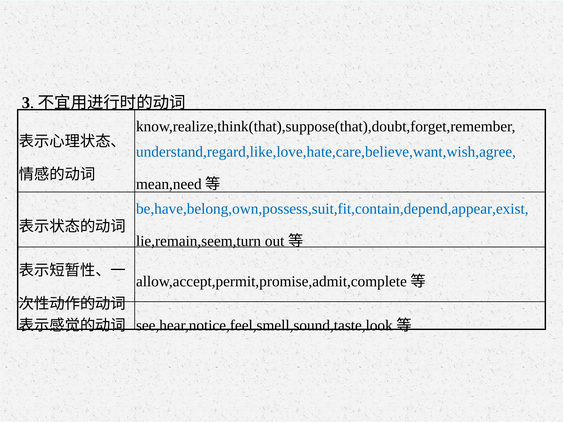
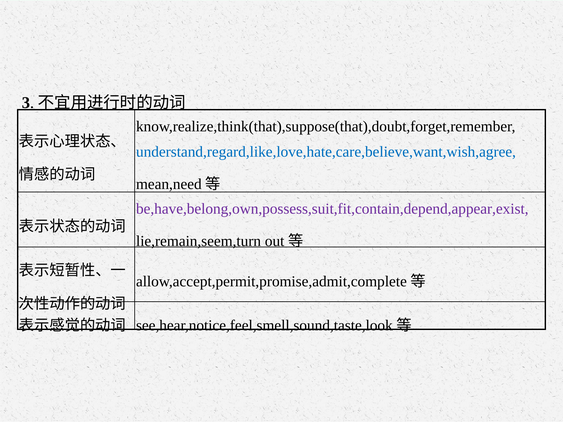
be,have,belong,own,possess,suit,fit,contain,depend,appear,exist colour: blue -> purple (332, 209)
